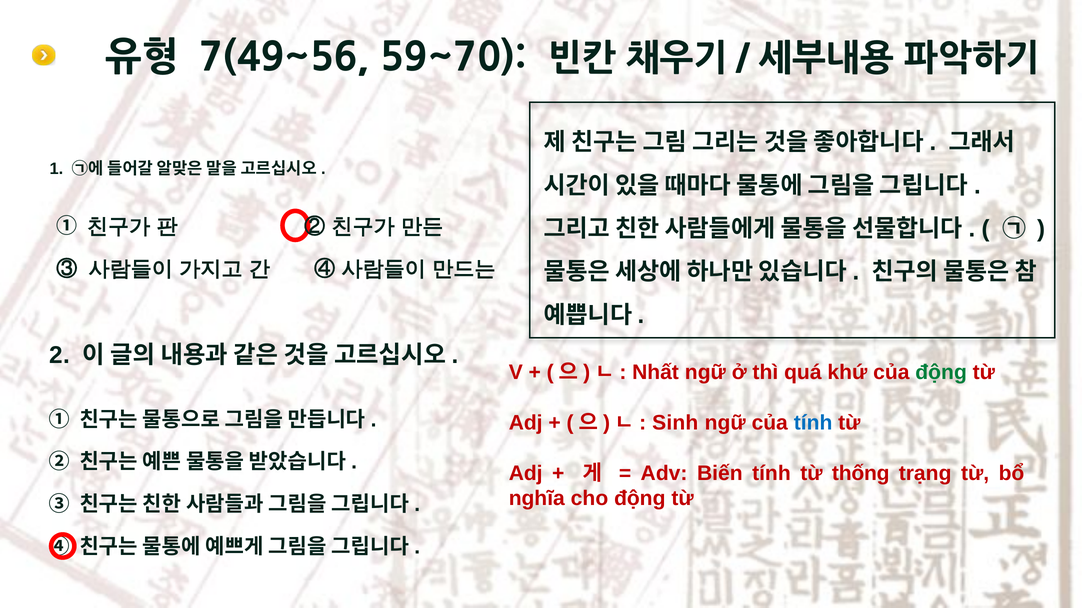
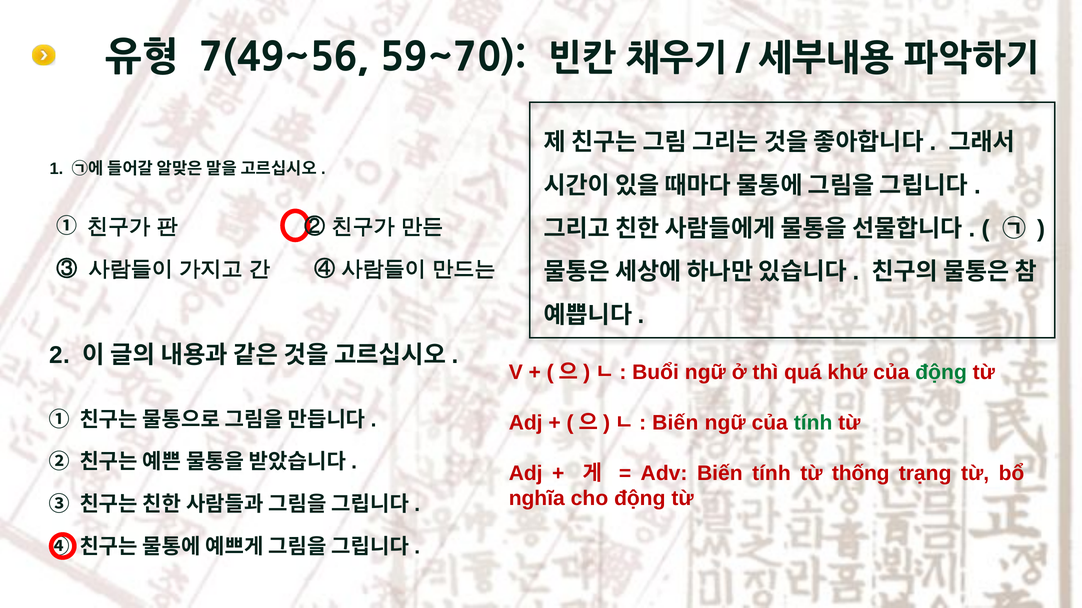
Nhất: Nhất -> Buổi (656, 373)
Sinh: Sinh -> Biến (675, 423)
tính colour: blue -> green (813, 423)
